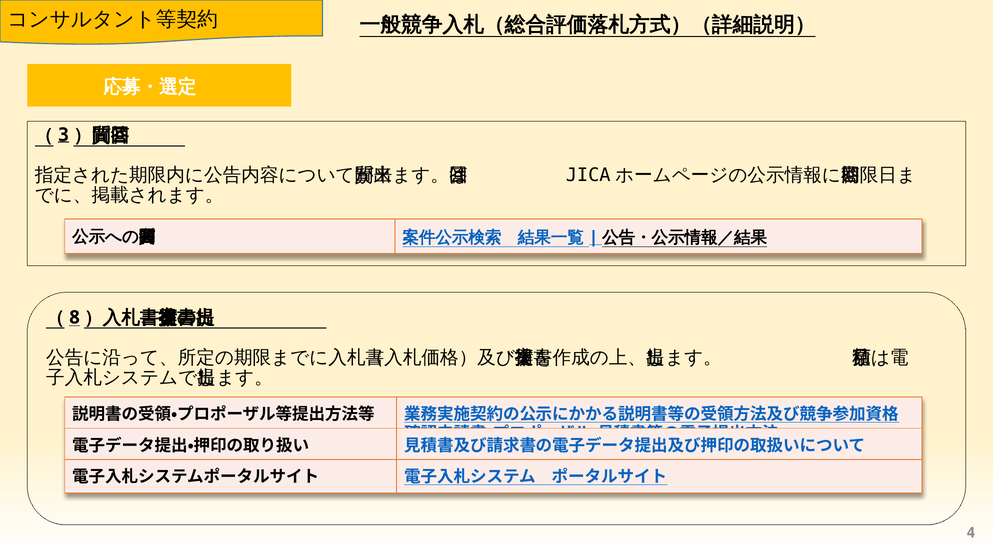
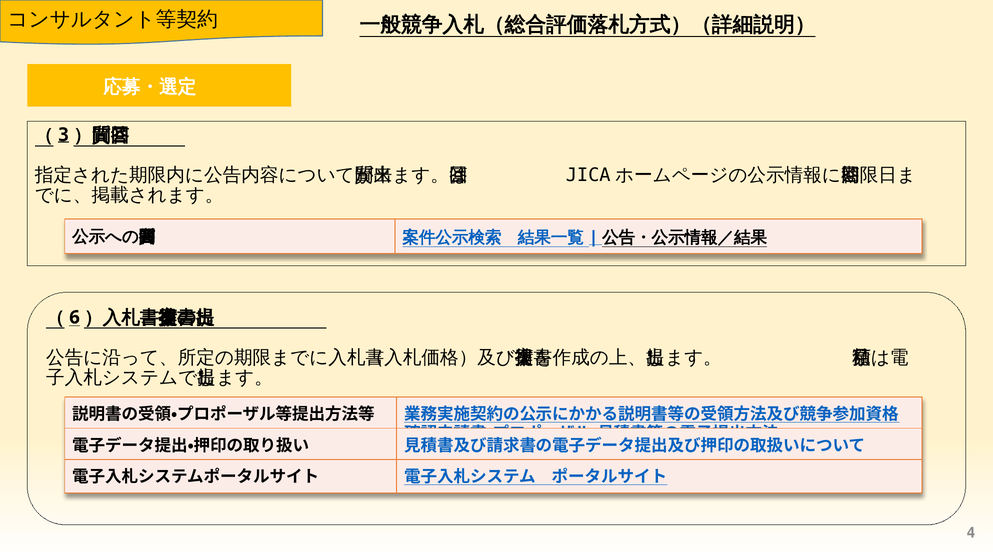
8: 8 -> 6 (75, 318)
